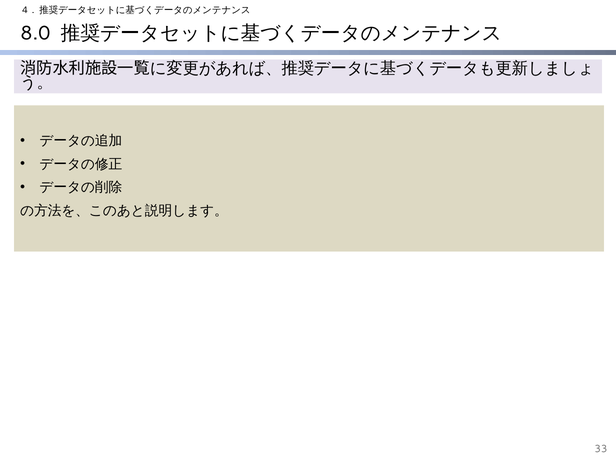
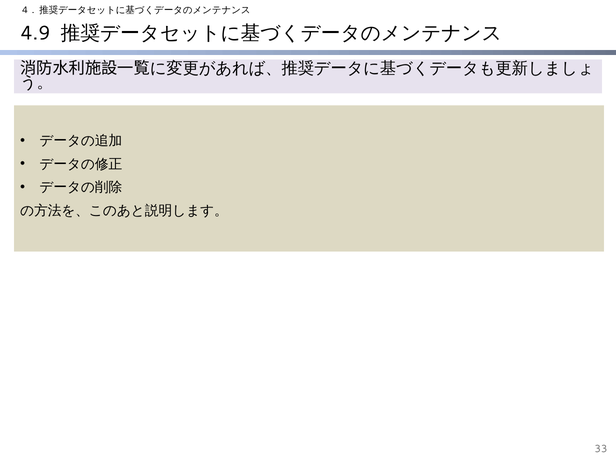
8.0: 8.0 -> 4.9 (35, 33)
